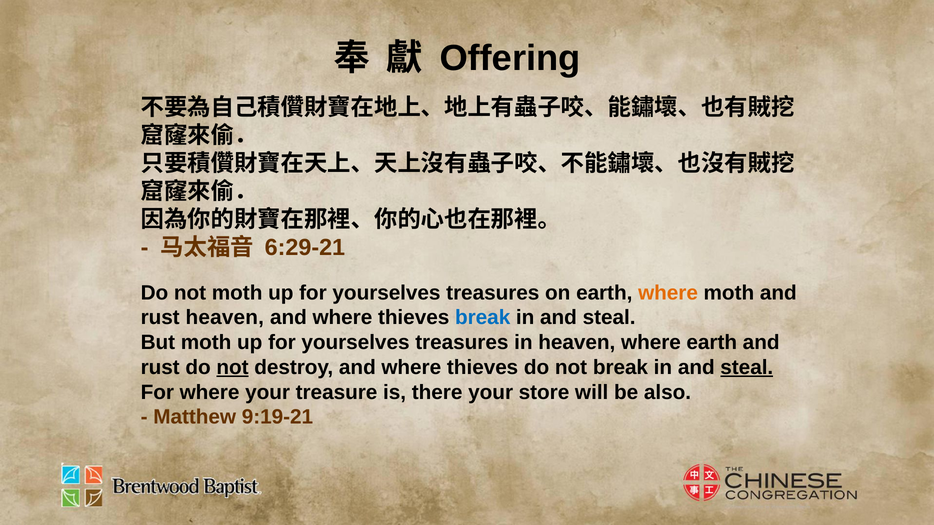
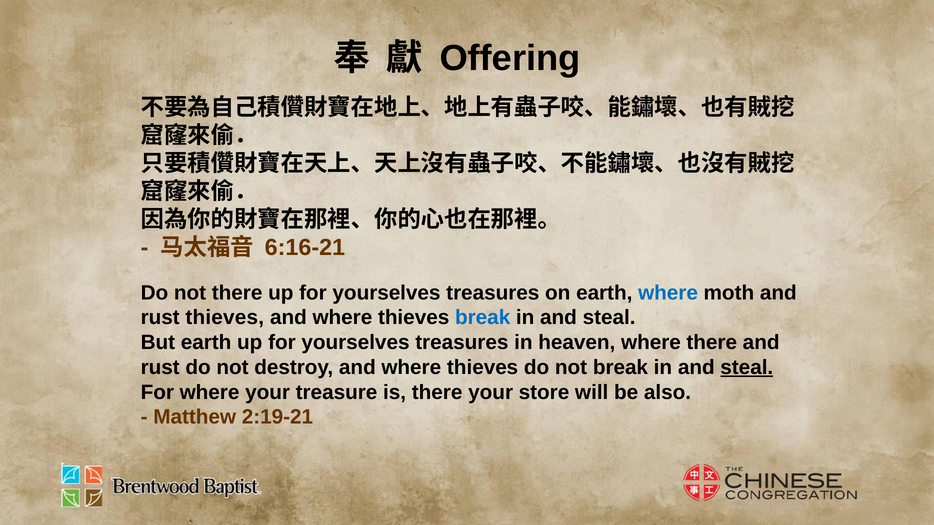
6:29-21: 6:29-21 -> 6:16-21 (305, 248)
not moth: moth -> there (237, 293)
where colour: orange -> blue (668, 293)
rust heaven: heaven -> thieves (225, 318)
But moth: moth -> earth (206, 343)
where earth: earth -> there (712, 343)
not underline: present -> none (233, 368)
9:19-21: 9:19-21 -> 2:19-21 (277, 417)
